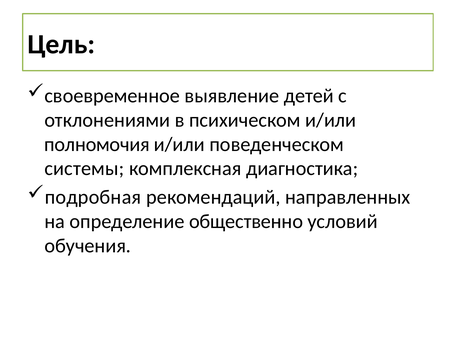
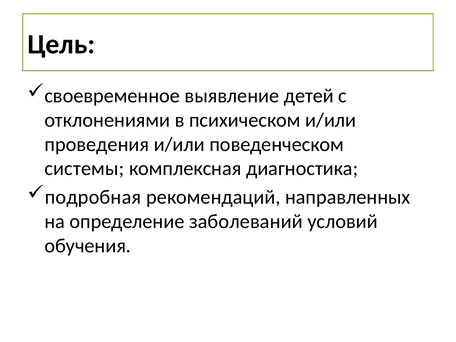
полномочия: полномочия -> проведения (97, 144)
общественно: общественно -> заболеваний (246, 221)
